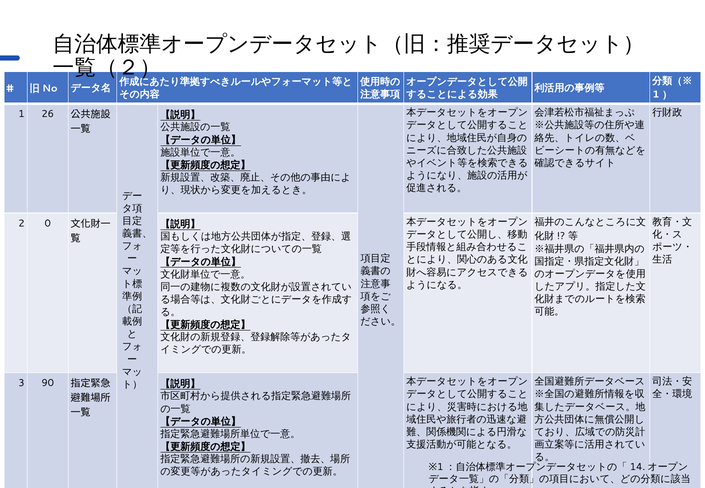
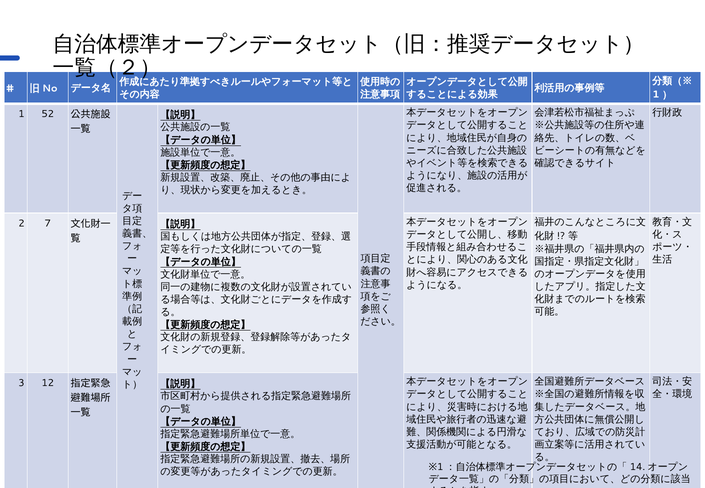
26: 26 -> 52 (48, 114)
0: 0 -> 7 (48, 223)
90: 90 -> 12 (48, 383)
